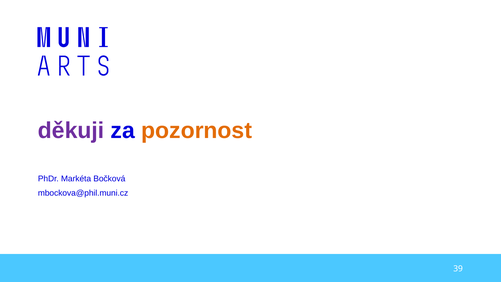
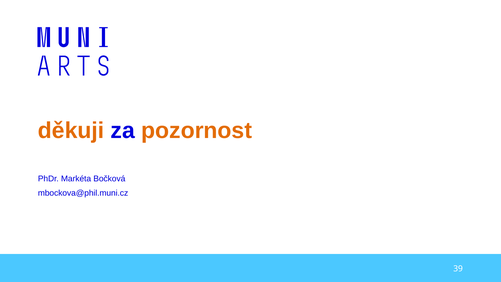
děkuji colour: purple -> orange (71, 130)
